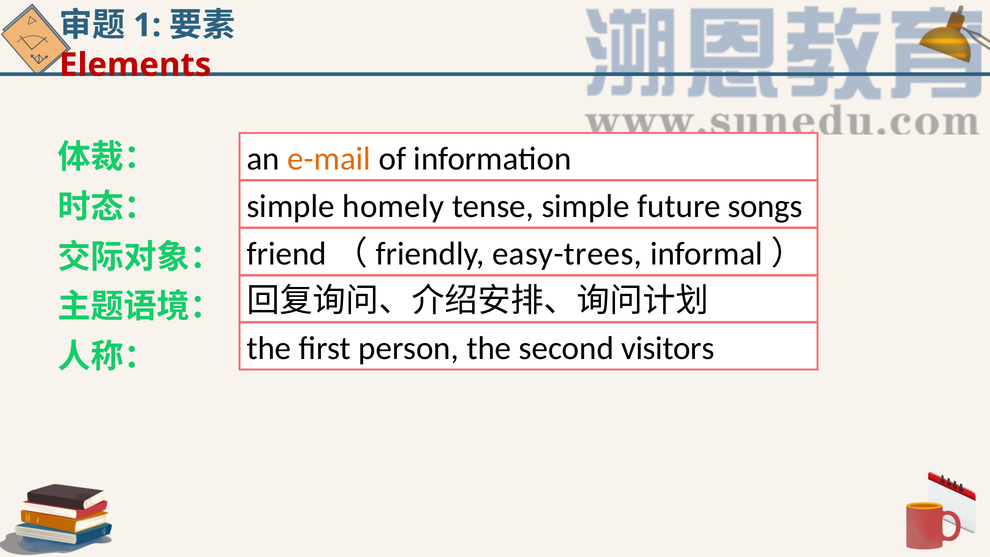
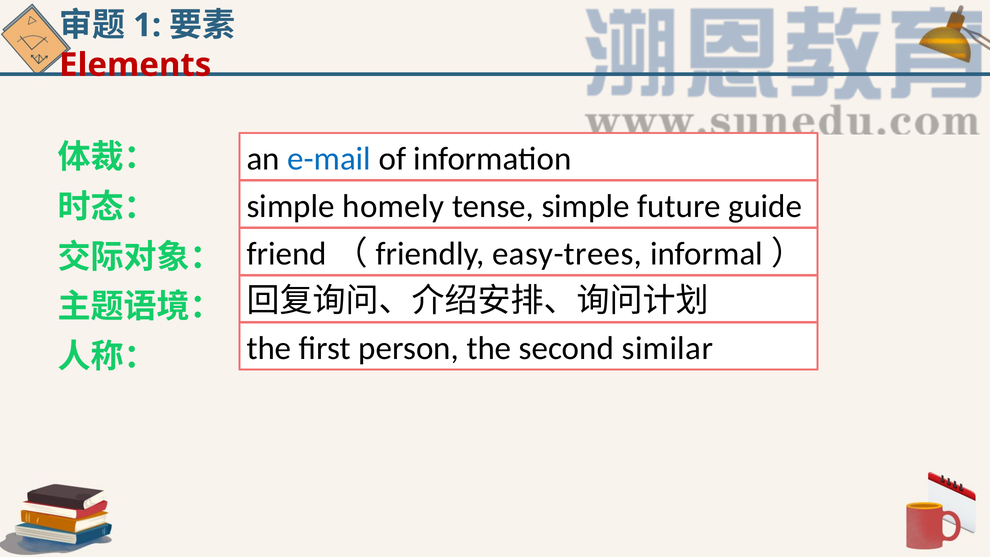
e-mail colour: orange -> blue (329, 159)
songs: songs -> guide (765, 206)
visitors: visitors -> similar (667, 348)
